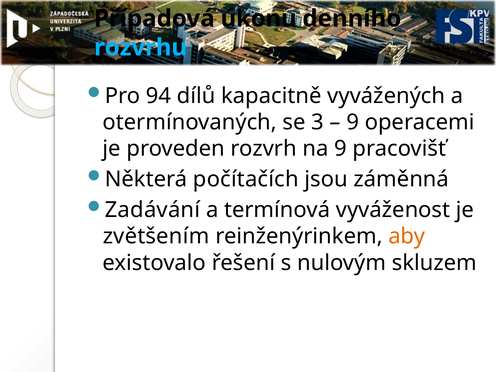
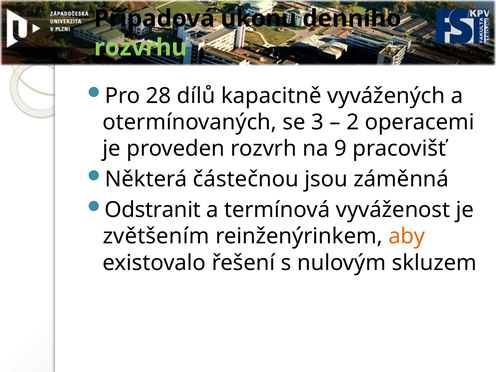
rozvrhu colour: light blue -> light green (141, 48)
94: 94 -> 28 (159, 96)
9: 9 -> 2 (353, 122)
počítačích: počítačích -> částečnou (246, 179)
Zadávání: Zadávání -> Odstranit (153, 210)
